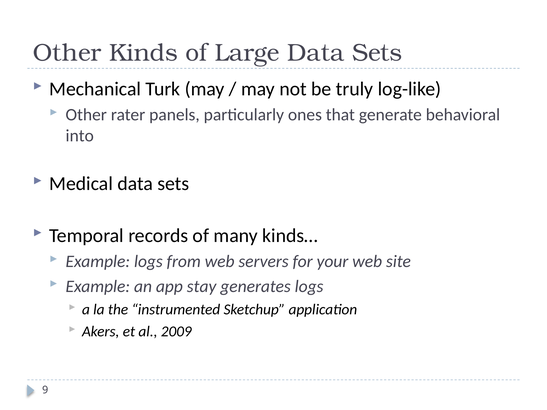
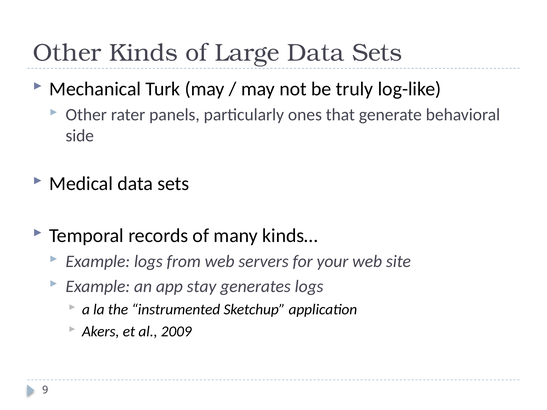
into: into -> side (80, 136)
